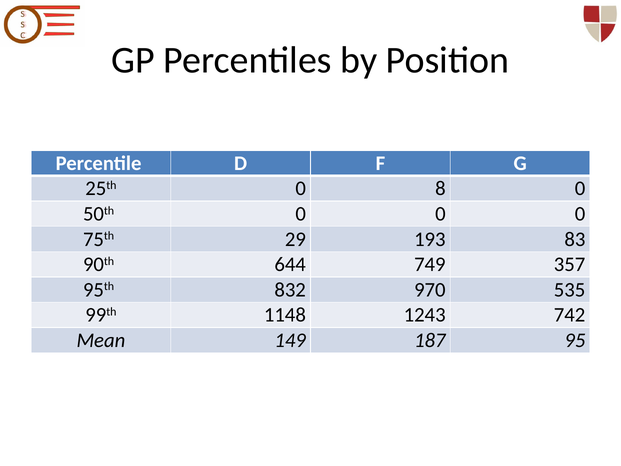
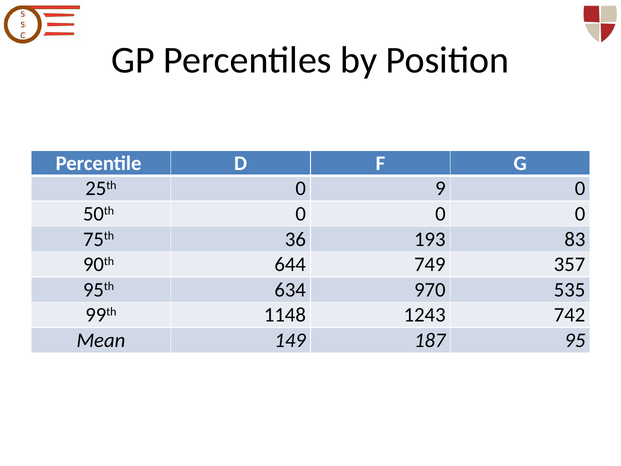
8: 8 -> 9 (440, 189)
29: 29 -> 36 (295, 239)
832: 832 -> 634 (290, 290)
